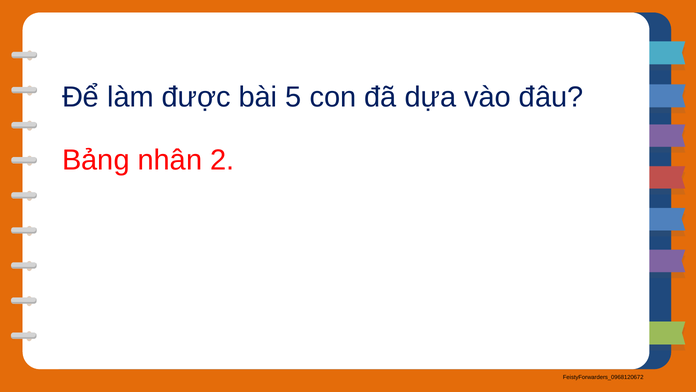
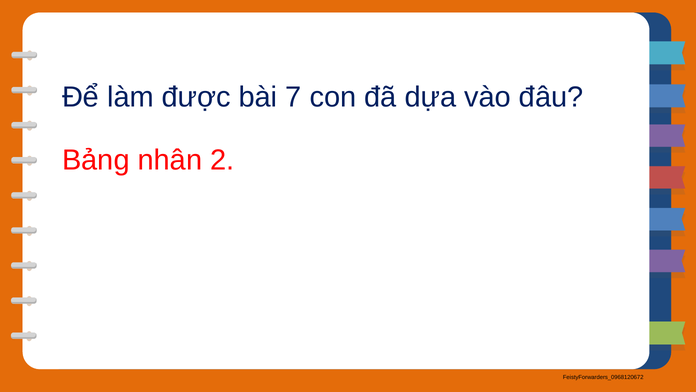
5: 5 -> 7 (293, 97)
